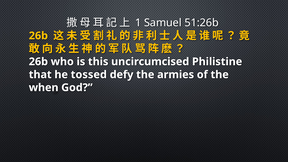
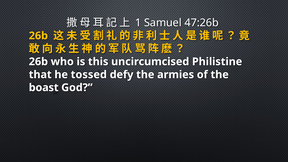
51:26b: 51:26b -> 47:26b (202, 23)
when: when -> boast (44, 88)
